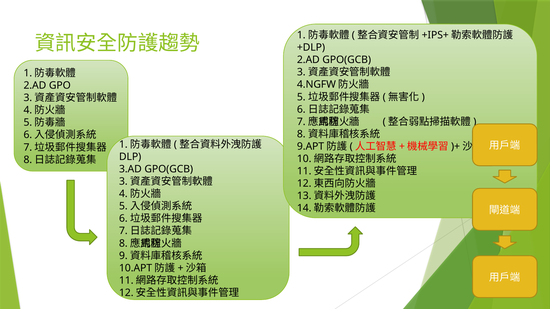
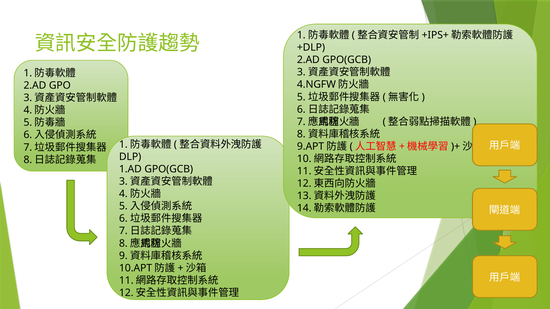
3.AD: 3.AD -> 1.AD (130, 169)
